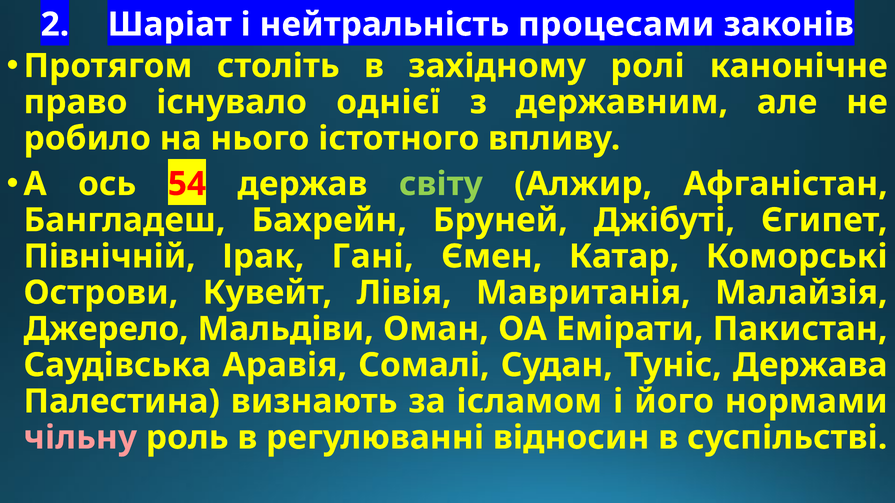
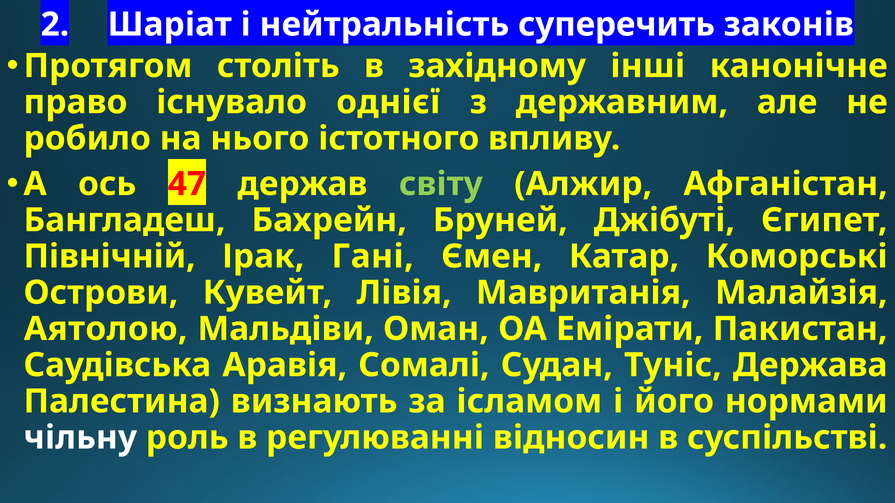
процесами: процесами -> суперечить (617, 25)
ролі: ролі -> інші (648, 66)
54: 54 -> 47 (187, 184)
Джерело: Джерело -> Аятолою (106, 329)
чільну colour: pink -> white (80, 438)
